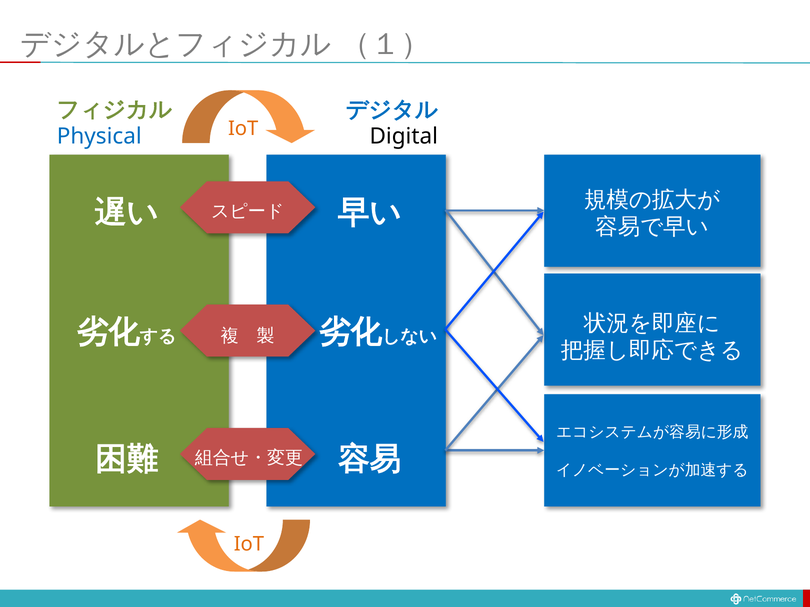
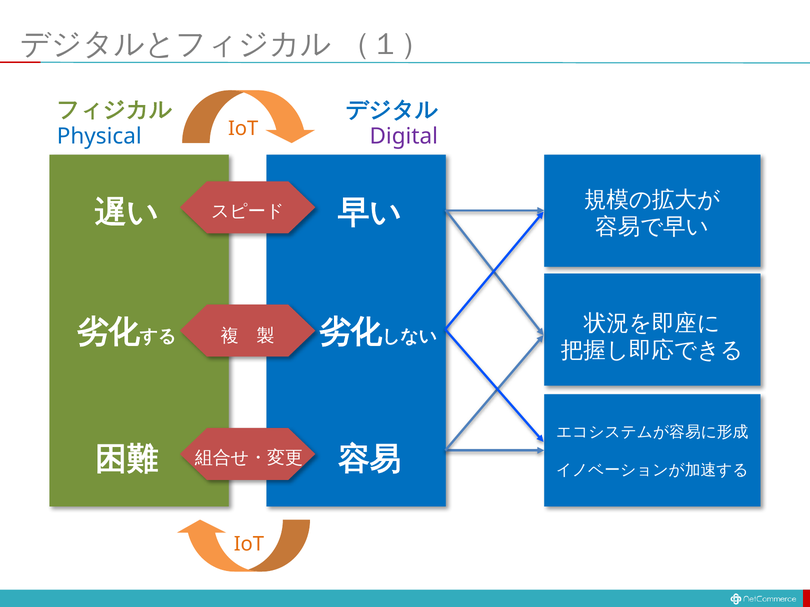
Digital colour: black -> purple (404, 137)
